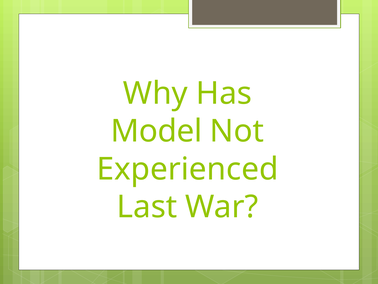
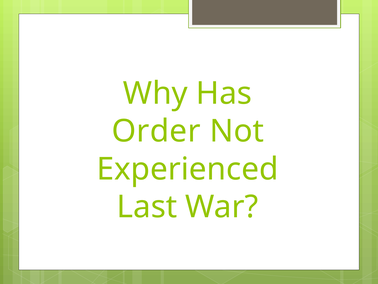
Model: Model -> Order (156, 131)
